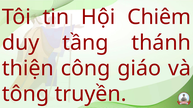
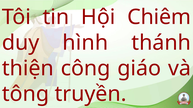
tầng: tầng -> hình (85, 43)
